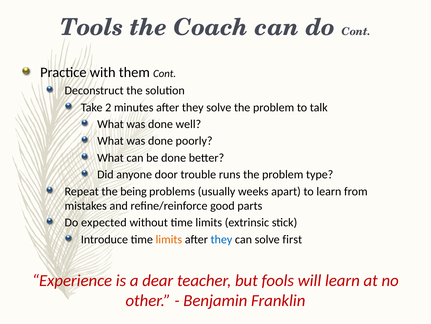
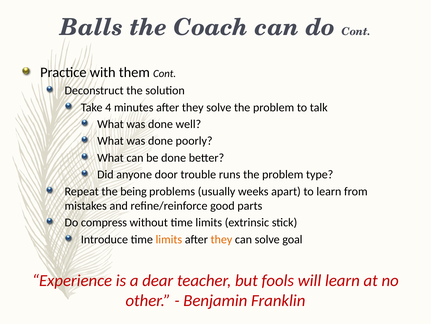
Tools: Tools -> Balls (92, 27)
2: 2 -> 4 (108, 107)
expected: expected -> compress (104, 222)
they colour: blue -> orange (221, 239)
first: first -> goal (292, 239)
